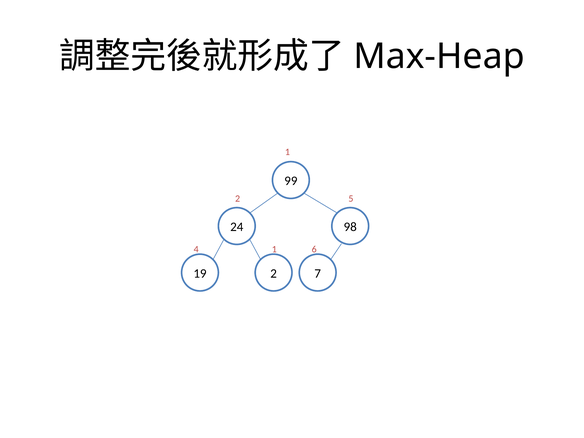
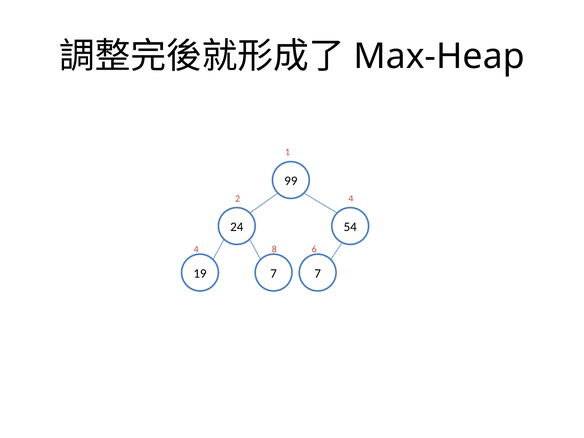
2 5: 5 -> 4 (351, 199)
98: 98 -> 54 (350, 227)
4 1: 1 -> 8 (274, 249)
19 2: 2 -> 7 (274, 273)
